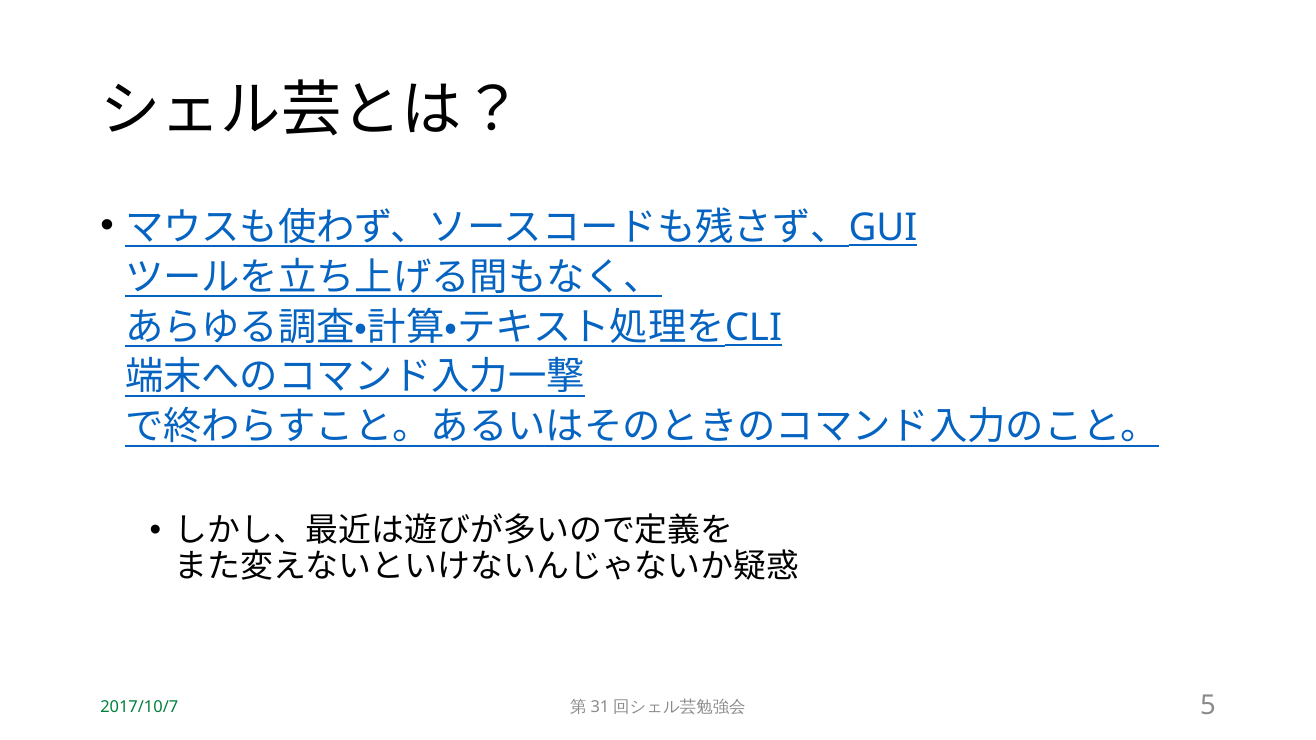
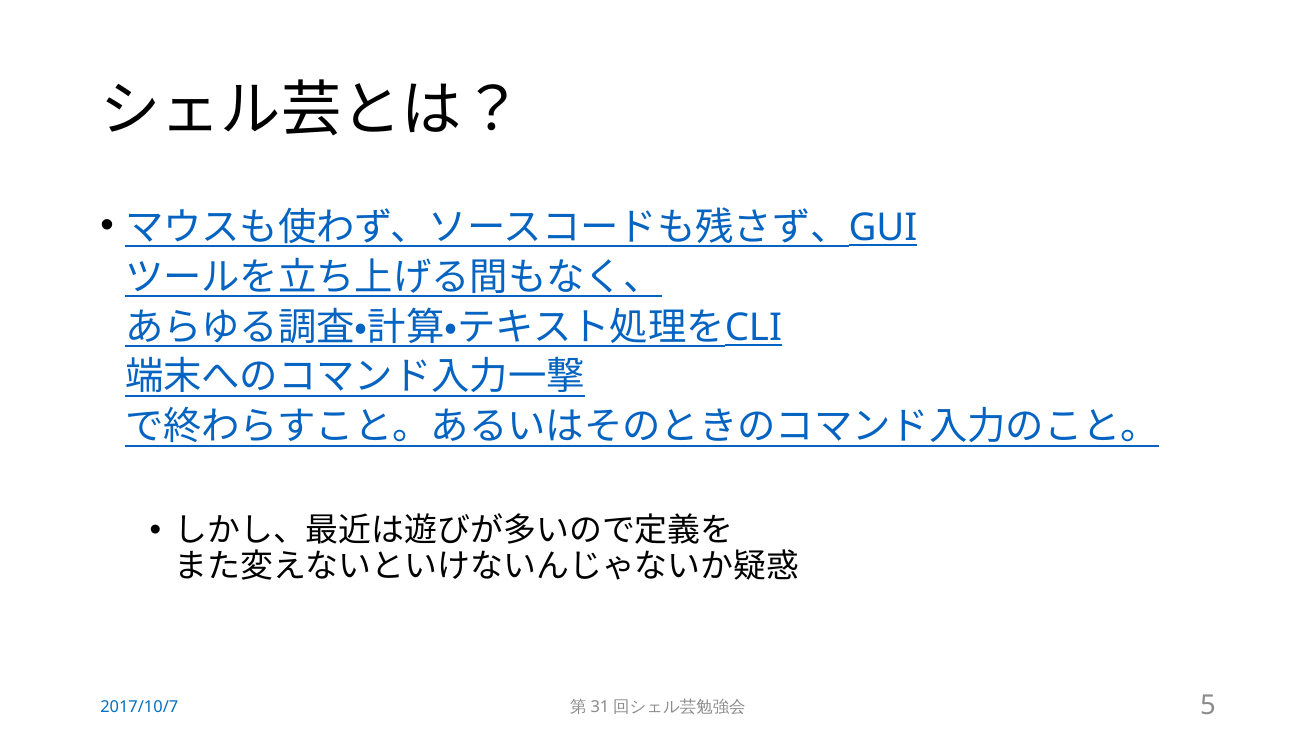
2017/10/7 colour: green -> blue (139, 707)
